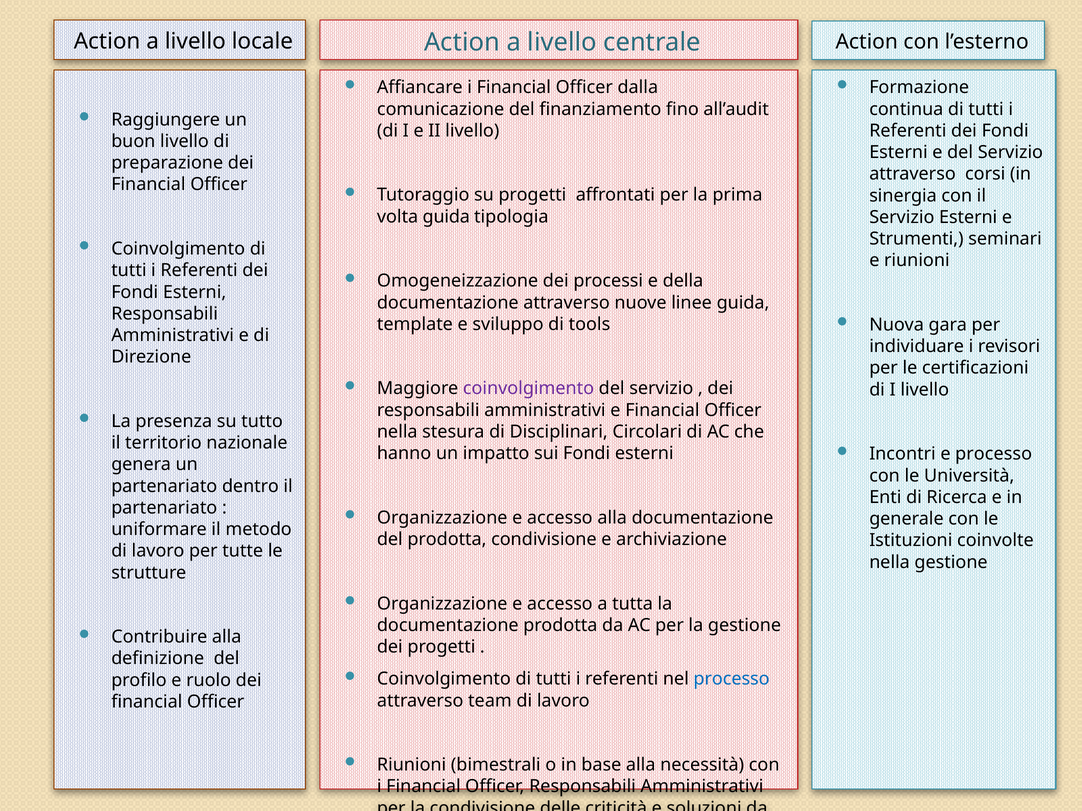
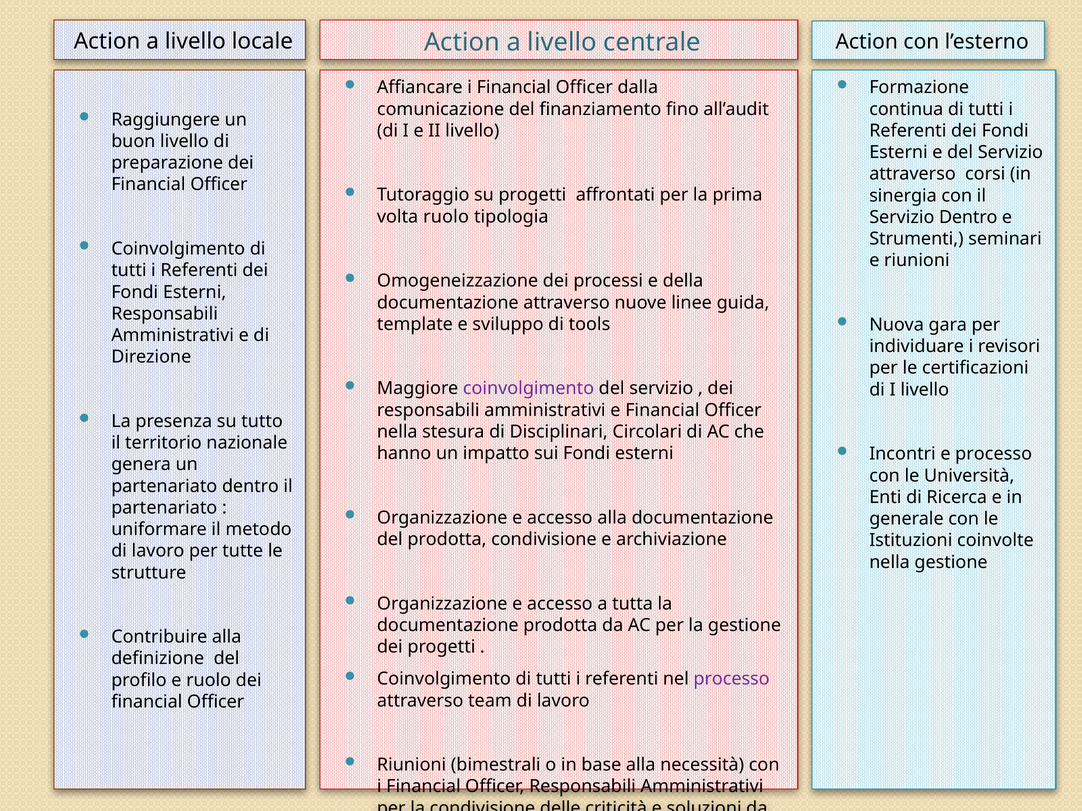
volta guida: guida -> ruolo (446, 217)
Servizio Esterni: Esterni -> Dentro (968, 217)
processo colour: blue -> purple (732, 679)
